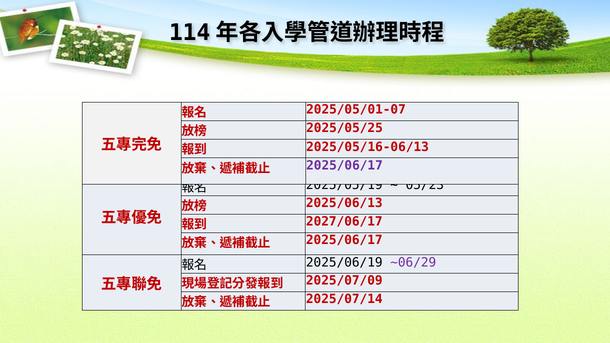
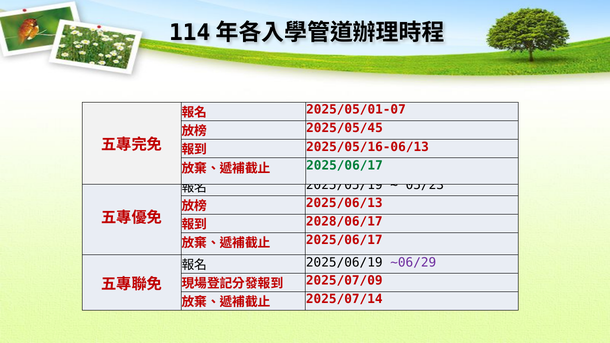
2025/05/25: 2025/05/25 -> 2025/05/45 (344, 128)
2025/06/17 colour: purple -> green (344, 165)
2027/06/17: 2027/06/17 -> 2028/06/17 (344, 222)
